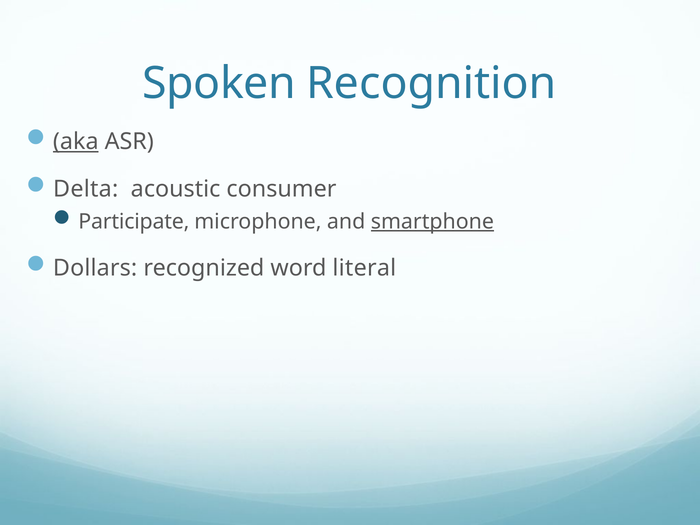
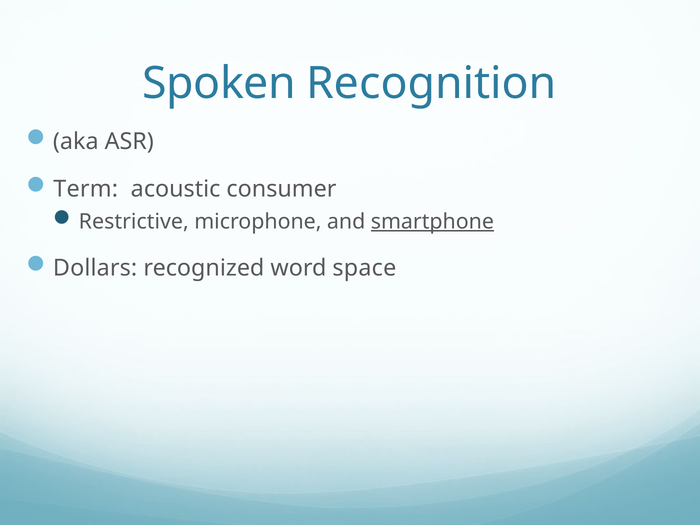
aka underline: present -> none (76, 142)
Delta: Delta -> Term (86, 189)
Participate: Participate -> Restrictive (134, 222)
literal: literal -> space (364, 268)
